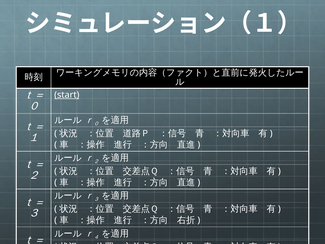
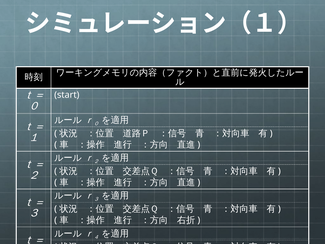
start underline: present -> none (67, 95)
